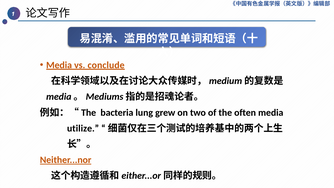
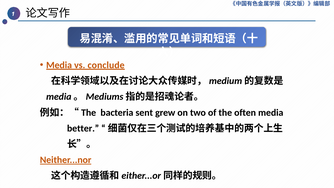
lung: lung -> sent (144, 112)
utilize: utilize -> better (83, 128)
